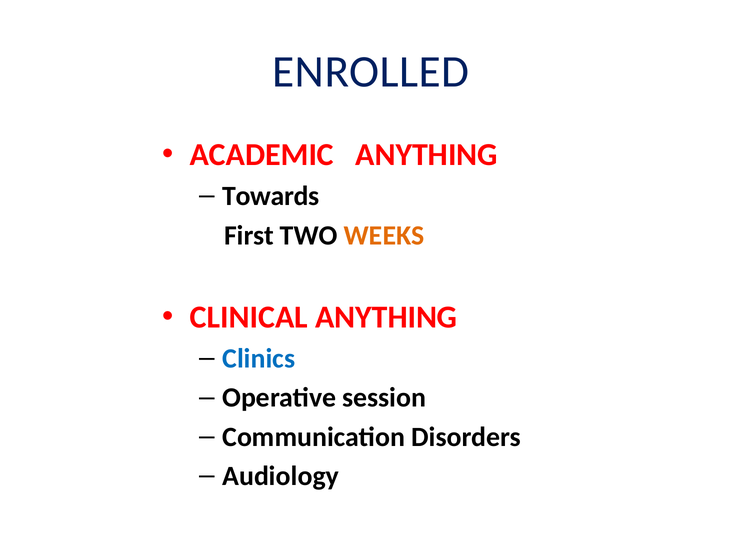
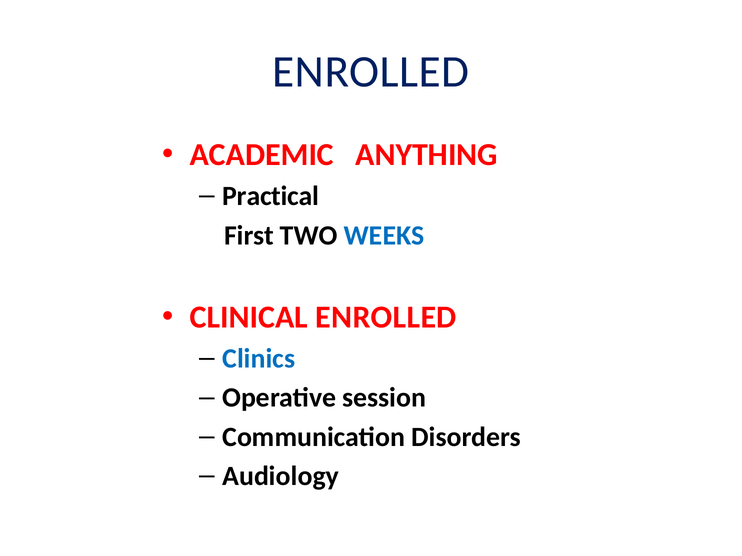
Towards: Towards -> Practical (271, 196)
WEEKS colour: orange -> blue (384, 236)
CLINICAL ANYTHING: ANYTHING -> ENROLLED (386, 318)
